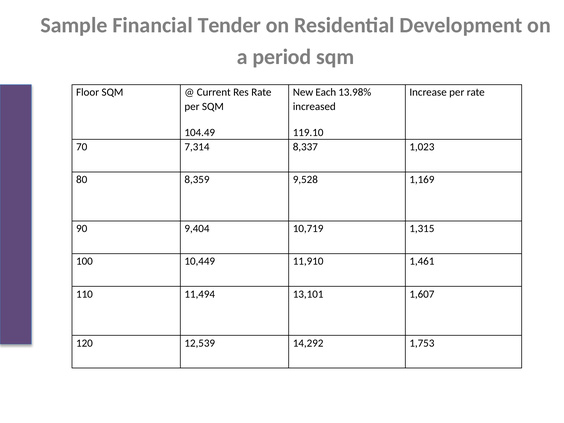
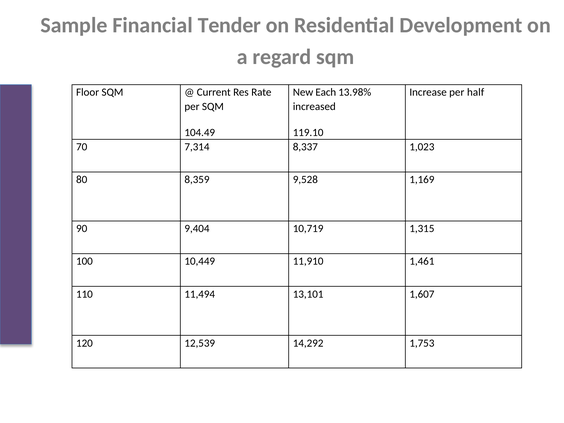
period: period -> regard (282, 57)
per rate: rate -> half (476, 92)
